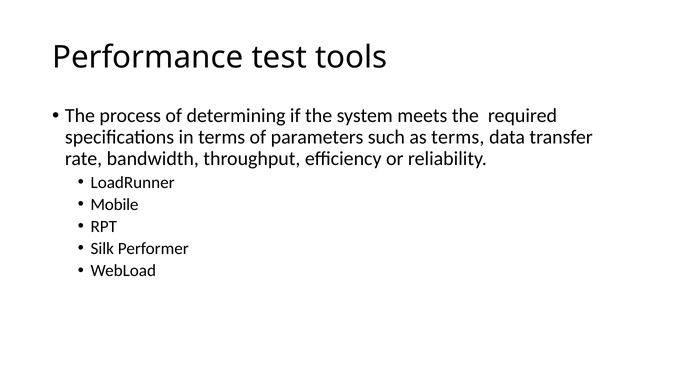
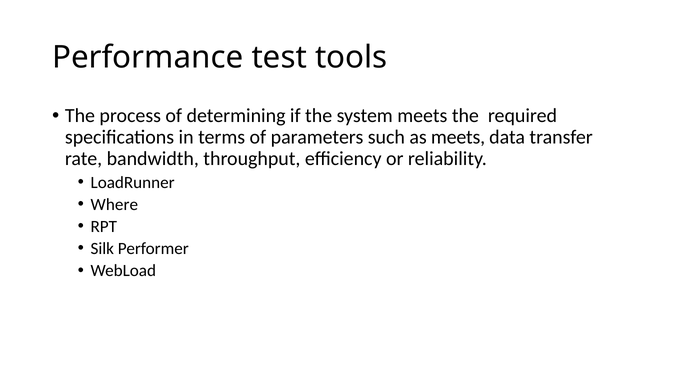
as terms: terms -> meets (458, 137)
Mobile: Mobile -> Where (114, 204)
